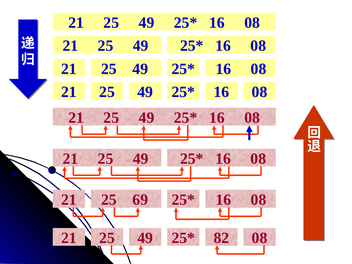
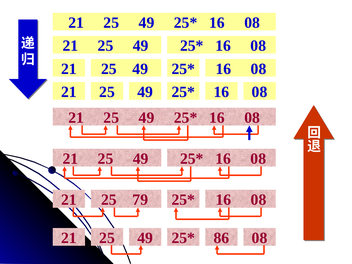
69: 69 -> 79 (140, 200)
82: 82 -> 86 (221, 238)
